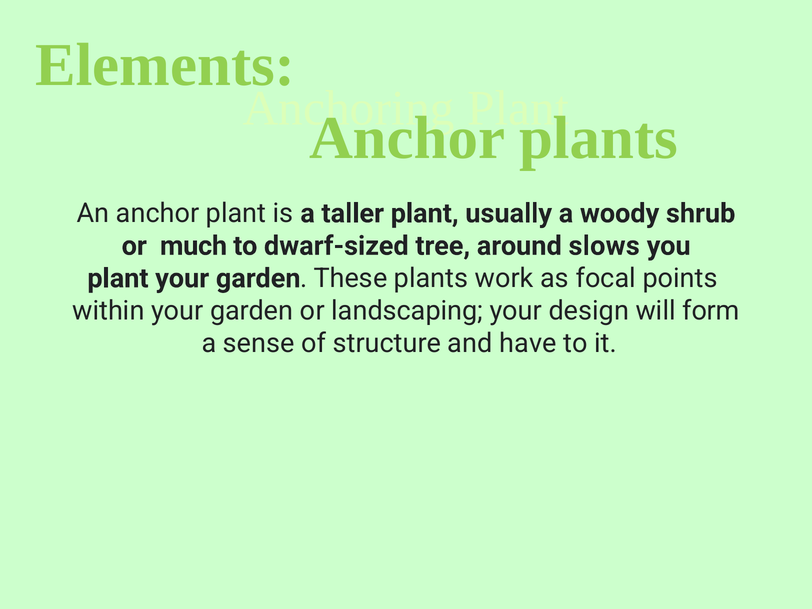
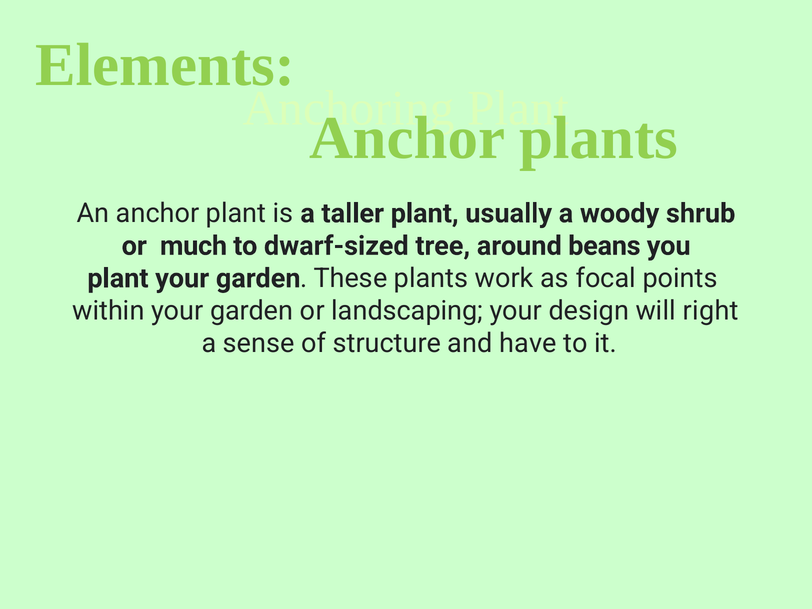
slows: slows -> beans (604, 246)
form: form -> right (711, 311)
